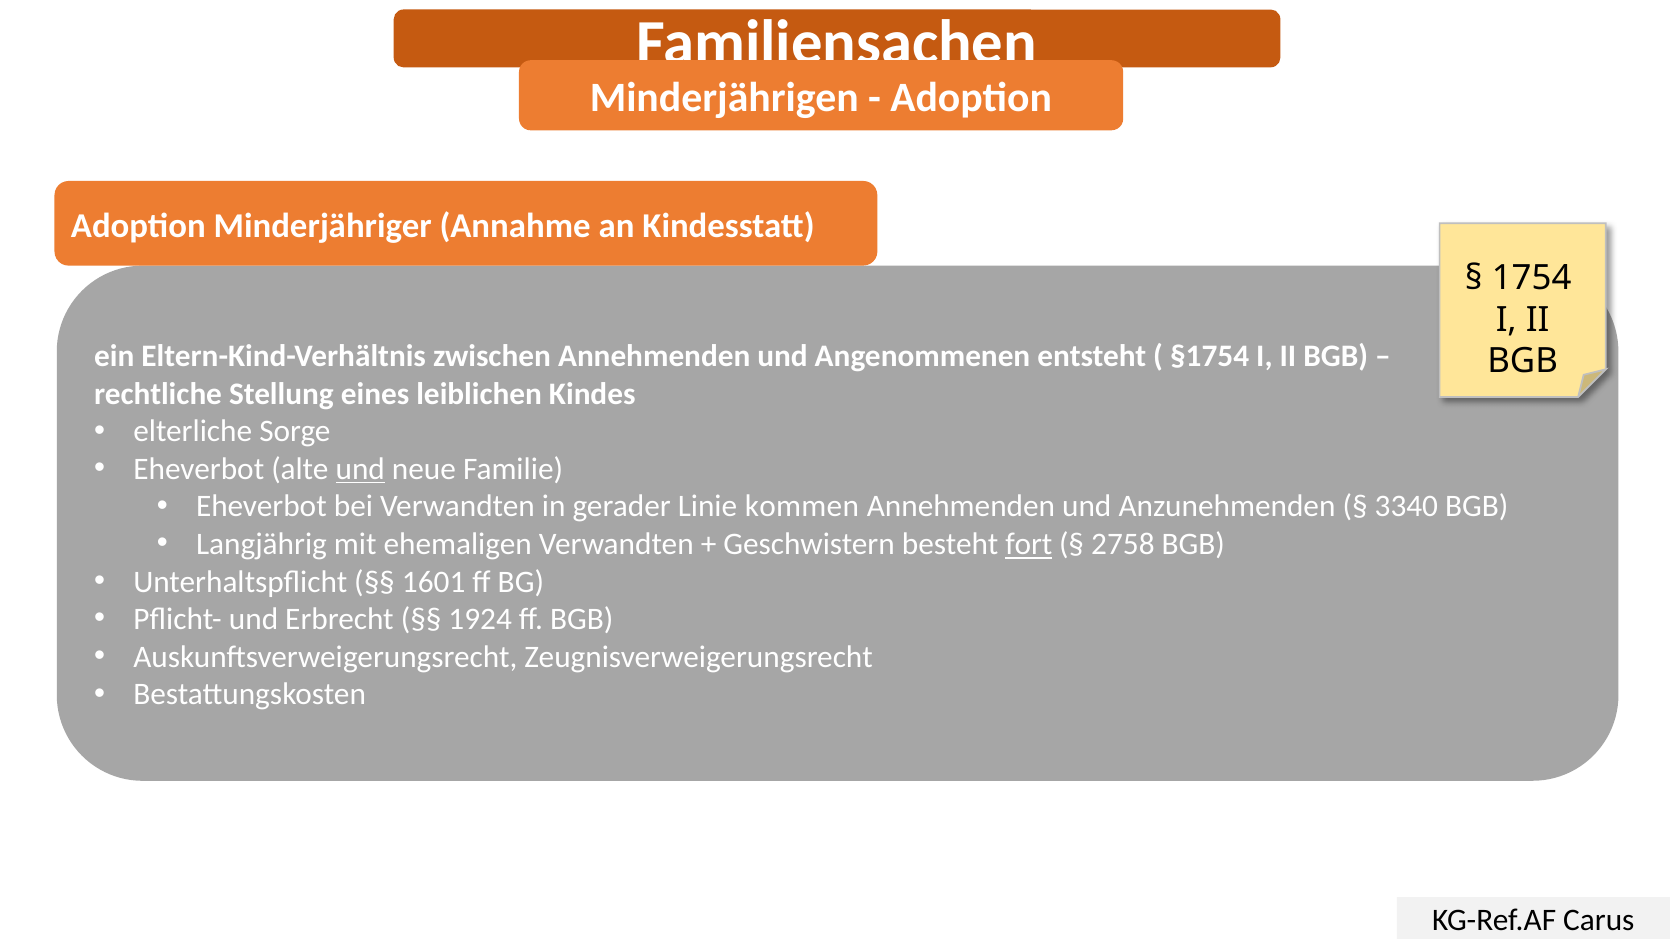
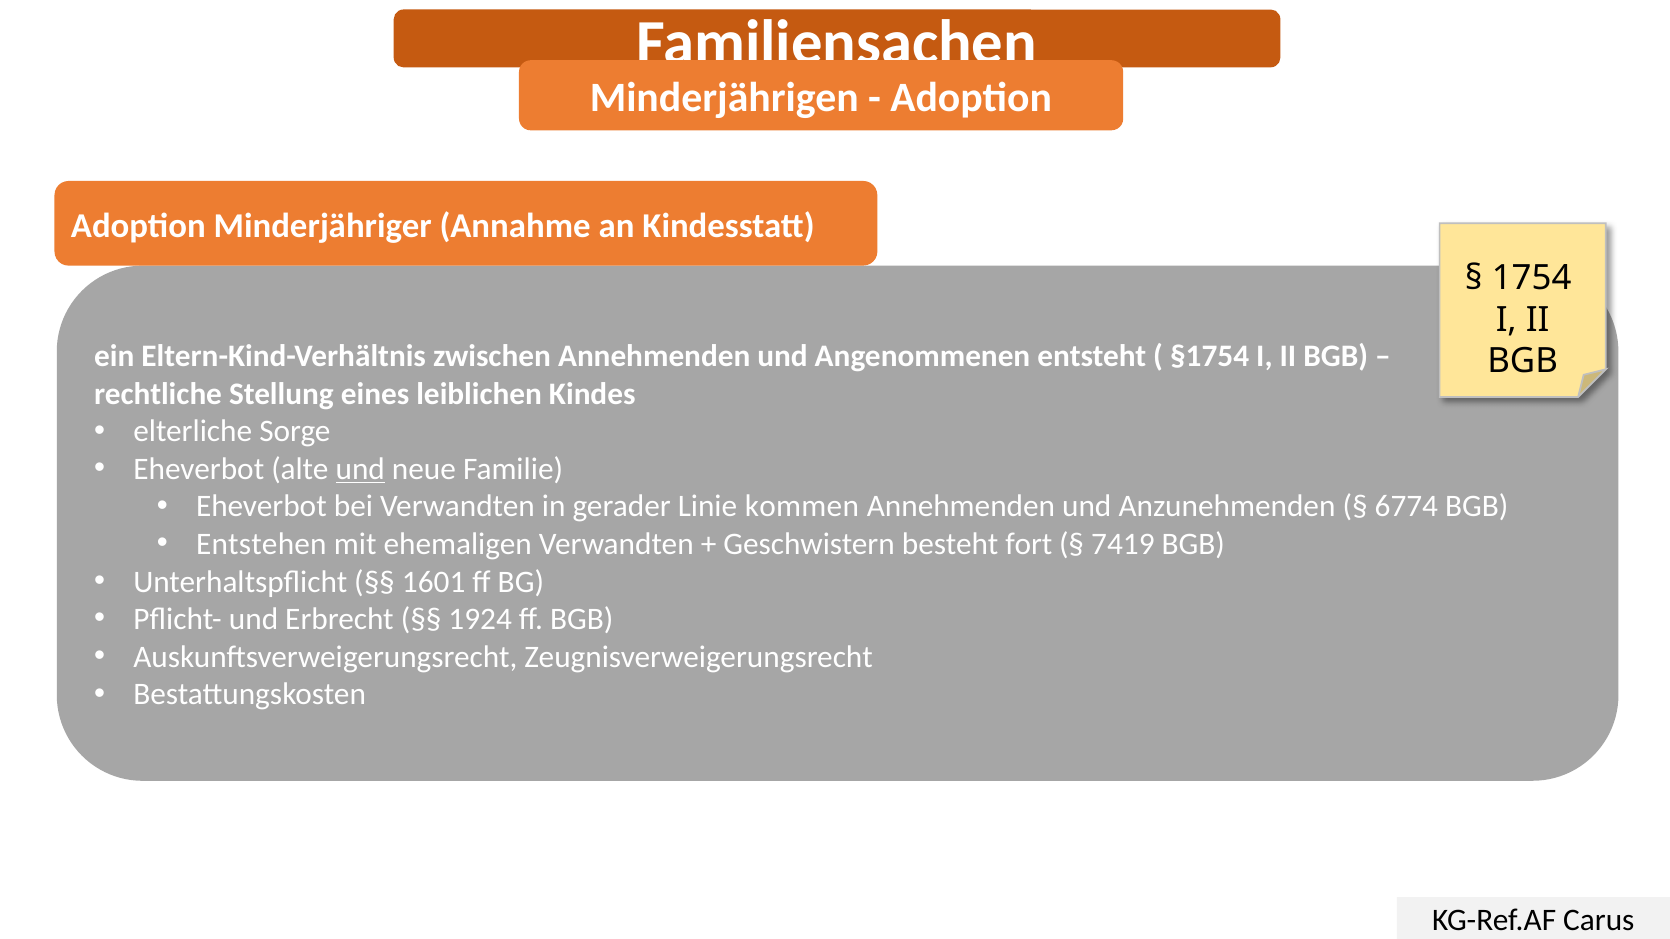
3340: 3340 -> 6774 (1406, 507)
Langjährig: Langjährig -> Entstehen (261, 544)
fort underline: present -> none (1029, 544)
2758: 2758 -> 7419 (1123, 544)
